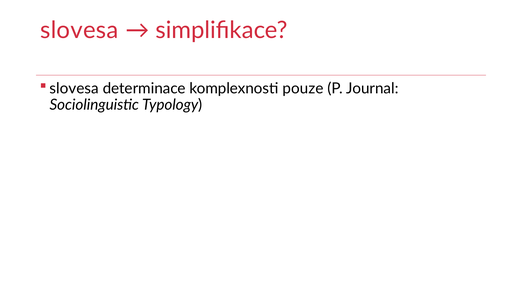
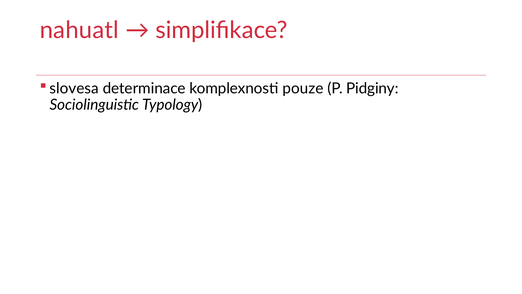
slovesa: slovesa -> nahuatl (79, 30)
Journal: Journal -> Pidginy (372, 88)
